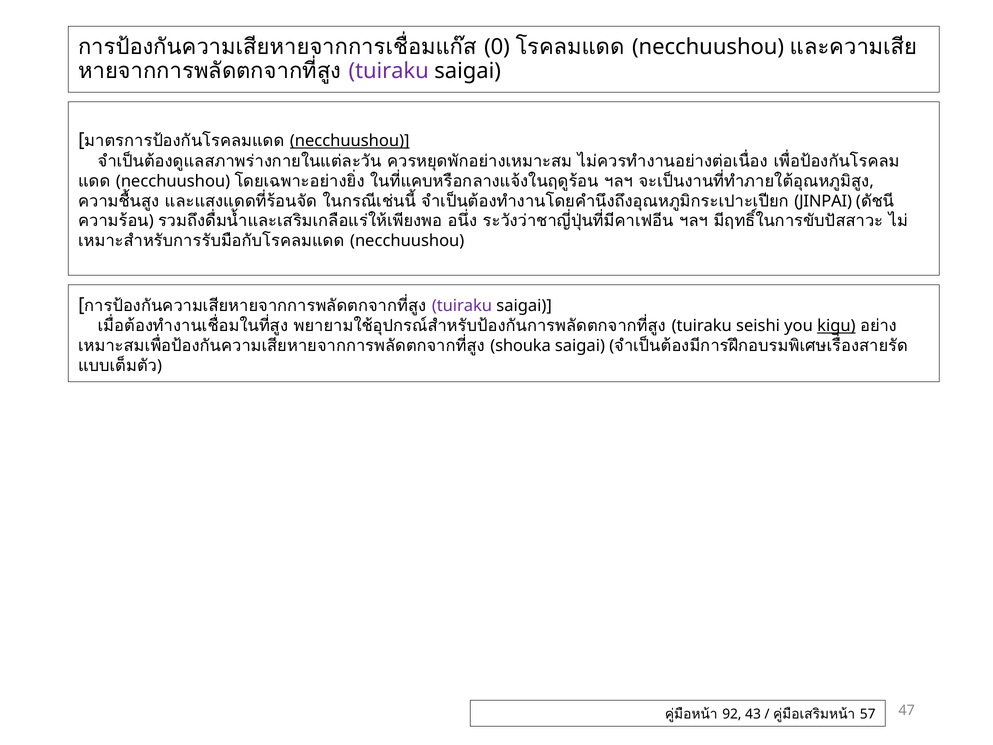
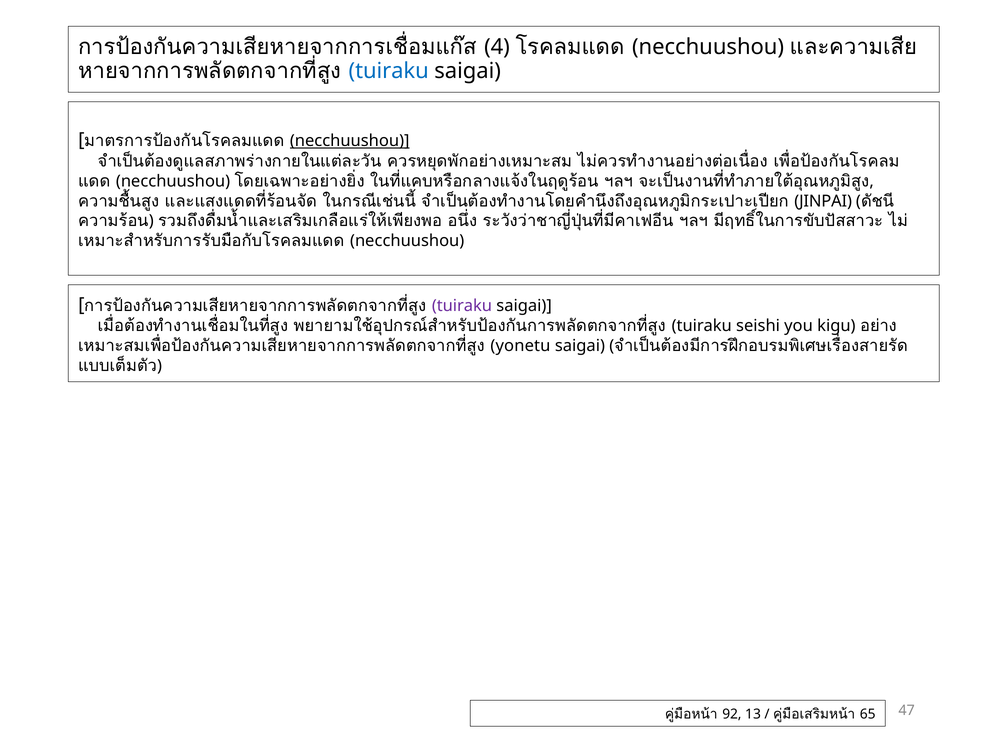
0: 0 -> 4 (497, 47)
tuiraku colour: purple -> blue (389, 71)
kigu underline: present -> none (836, 326)
shouka: shouka -> yonetu (520, 346)
43: 43 -> 13 (753, 714)
57: 57 -> 65 (868, 714)
